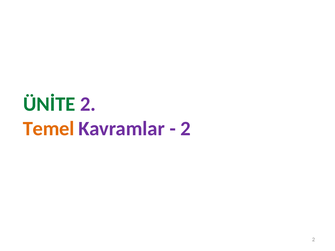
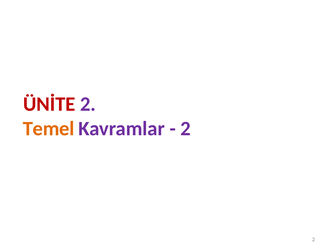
ÜNİTE colour: green -> red (49, 104)
